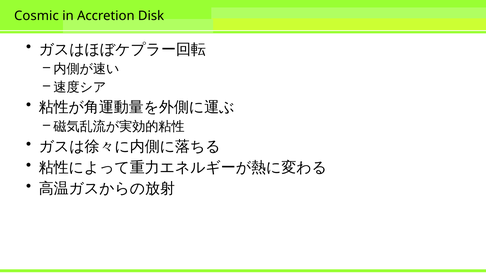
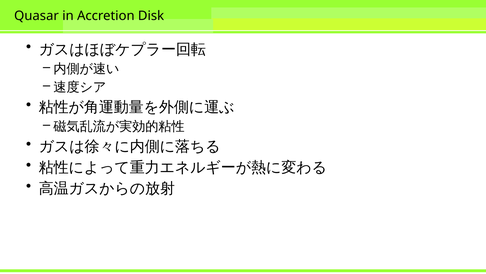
Cosmic: Cosmic -> Quasar (36, 16)
